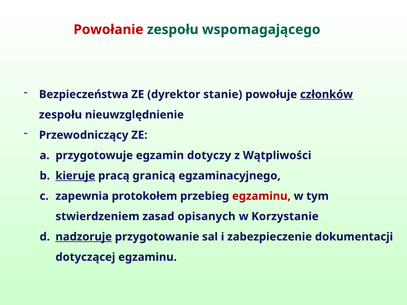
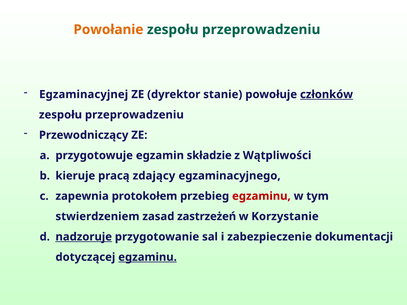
Powołanie colour: red -> orange (108, 30)
wspomagającego: wspomagającego -> przeprowadzeniu (261, 30)
Bezpieczeństwa: Bezpieczeństwa -> Egzaminacyjnej (84, 94)
nieuwzględnienie: nieuwzględnienie -> przeprowadzeniu (134, 115)
dotyczy: dotyczy -> składzie (209, 156)
kieruje underline: present -> none (75, 176)
granicą: granicą -> zdający (154, 176)
opisanych: opisanych -> zastrzeżeń (207, 217)
egzaminu underline: none -> present (148, 257)
